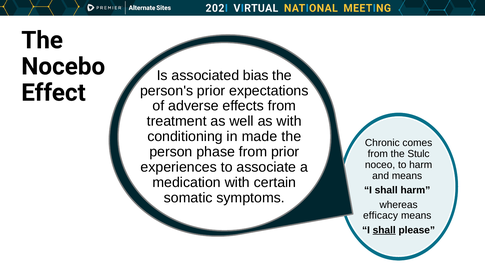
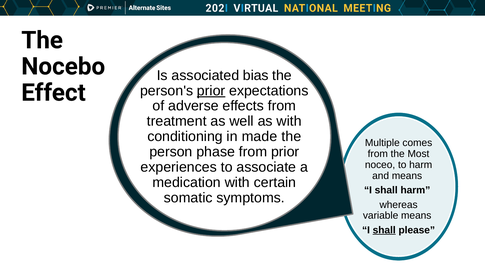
prior underline: none -> present (211, 91)
Chronic: Chronic -> Multiple (382, 143)
Stulc: Stulc -> Most (418, 154)
efficacy: efficacy -> variable (381, 215)
